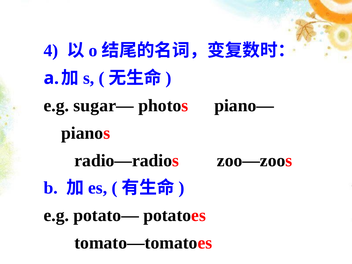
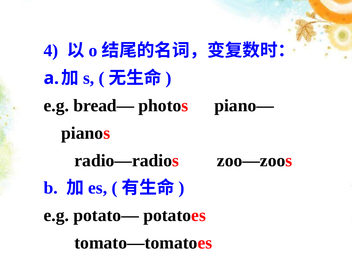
sugar—: sugar— -> bread— (104, 106)
